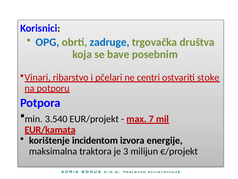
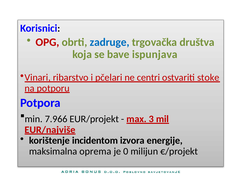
OPG colour: blue -> red (47, 42)
posebnim: posebnim -> ispunjava (155, 54)
3.540: 3.540 -> 7.966 (56, 119)
7: 7 -> 3 (151, 119)
EUR/kamata: EUR/kamata -> EUR/najviše (50, 129)
traktora: traktora -> oprema (95, 151)
3: 3 -> 0 (126, 151)
